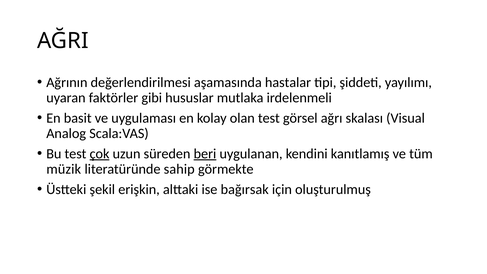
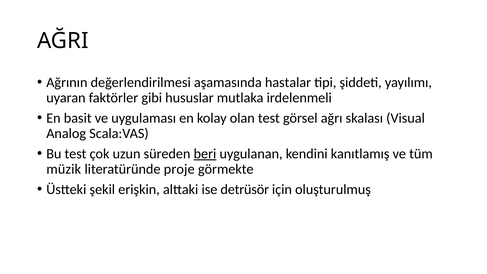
çok underline: present -> none (100, 154)
sahip: sahip -> proje (179, 169)
bağırsak: bağırsak -> detrüsör (245, 189)
